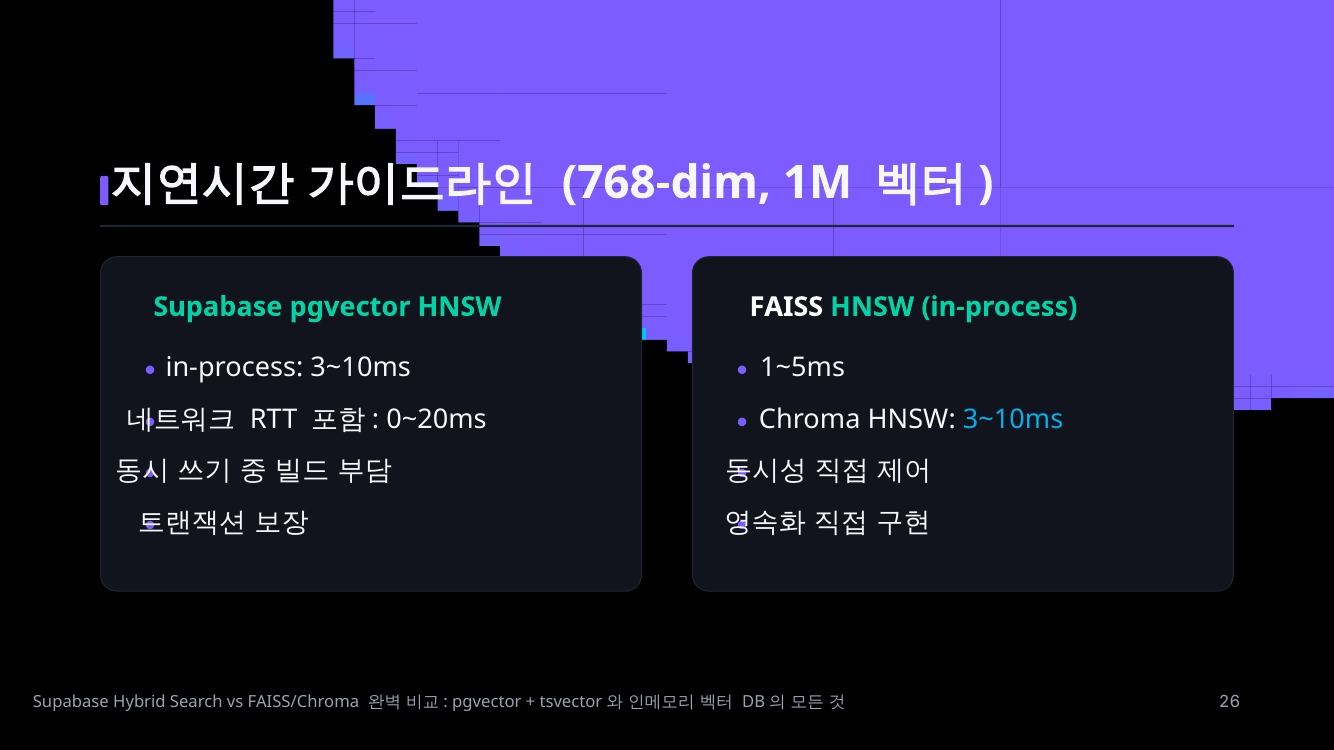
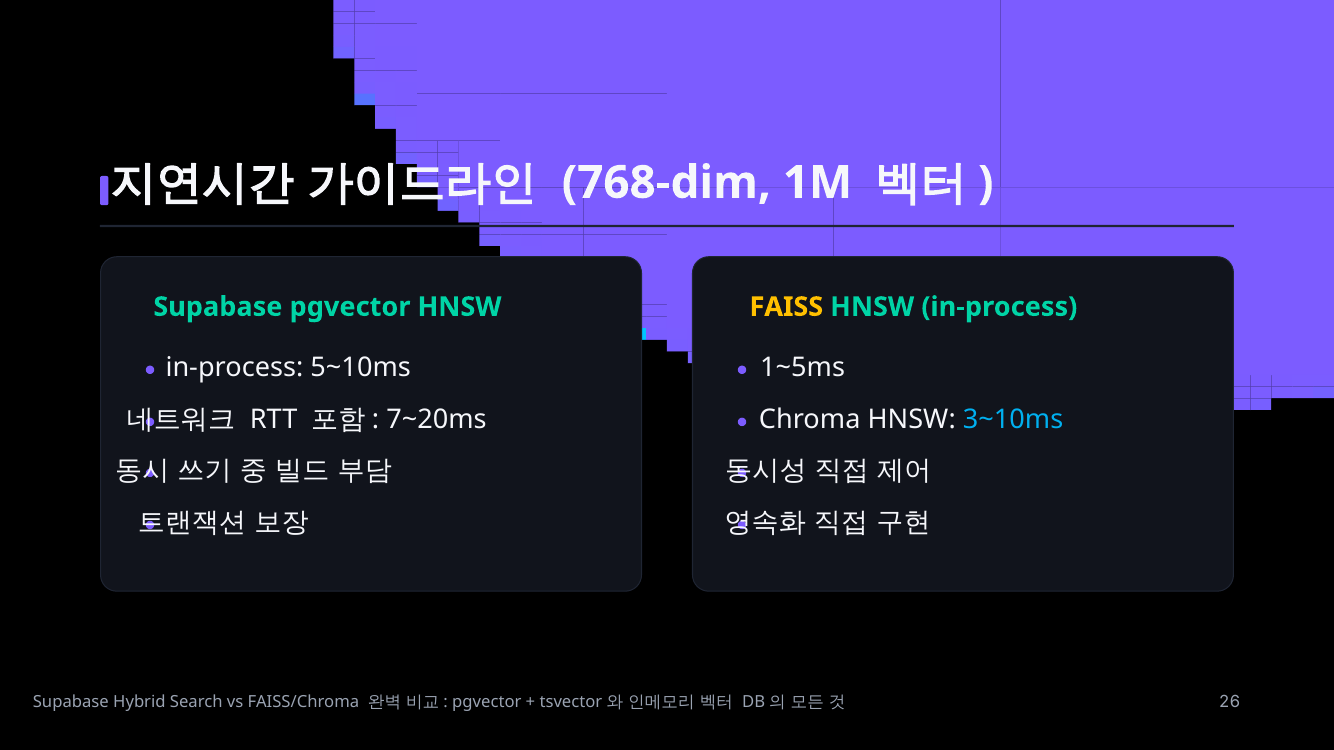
FAISS colour: white -> yellow (786, 307)
in-process 3~10ms: 3~10ms -> 5~10ms (361, 367)
0~20ms: 0~20ms -> 7~20ms (437, 420)
